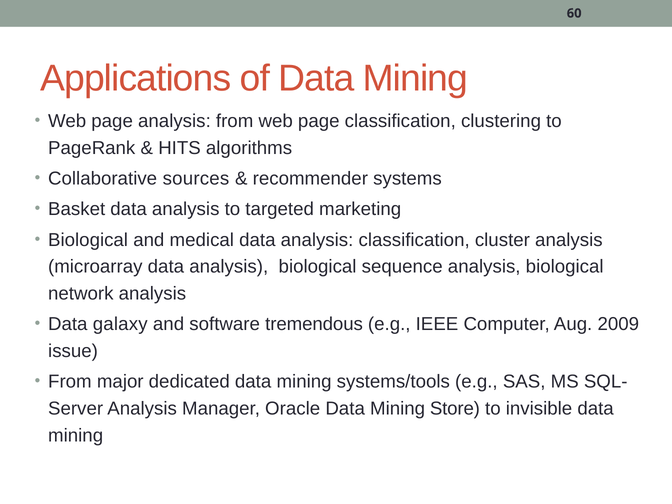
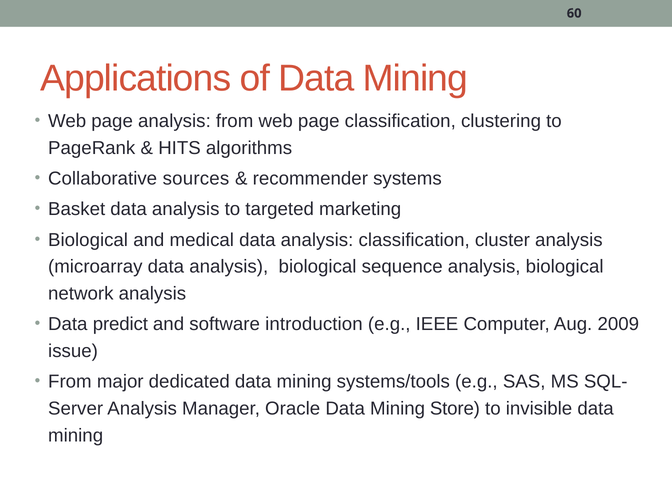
galaxy: galaxy -> predict (120, 324)
tremendous: tremendous -> introduction (314, 324)
